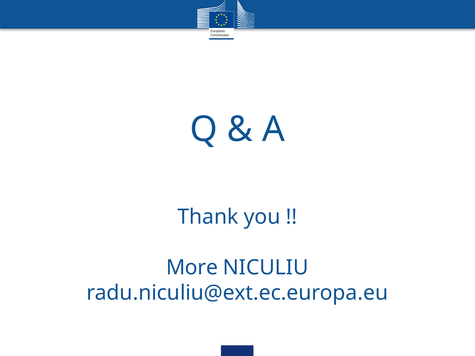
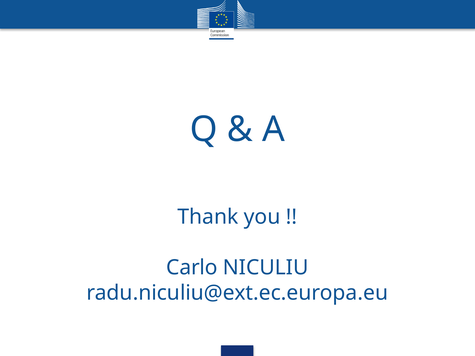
More: More -> Carlo (192, 268)
